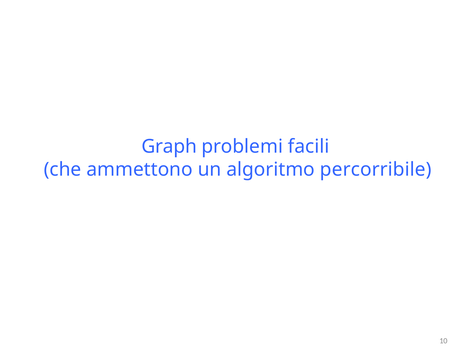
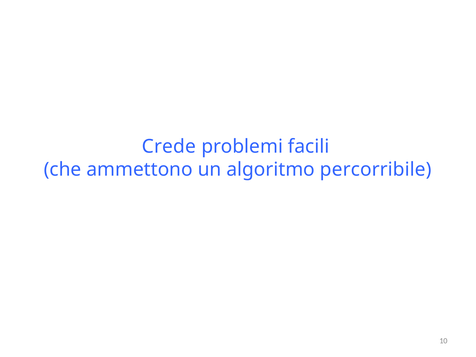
Graph: Graph -> Crede (169, 146)
